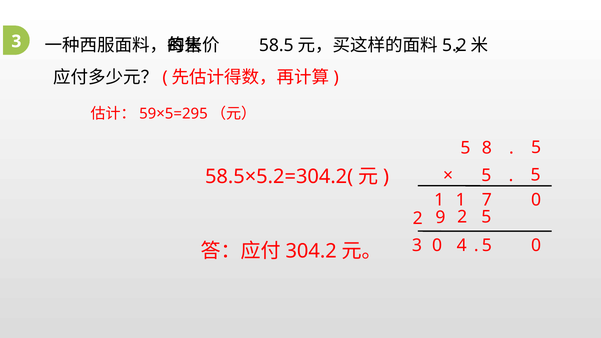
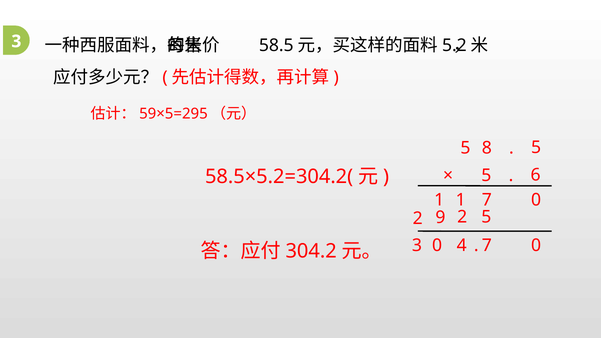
5 5: 5 -> 6 (536, 175)
4 5: 5 -> 7 (487, 245)
